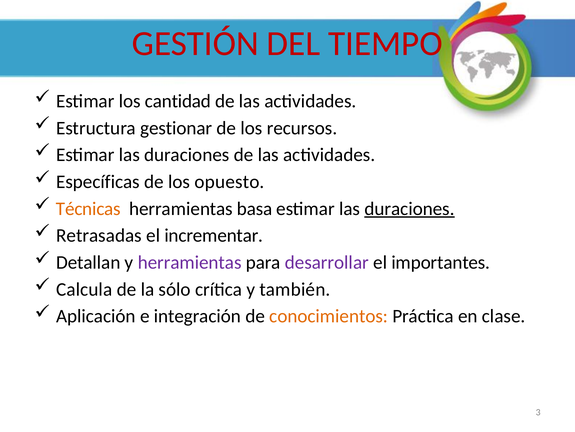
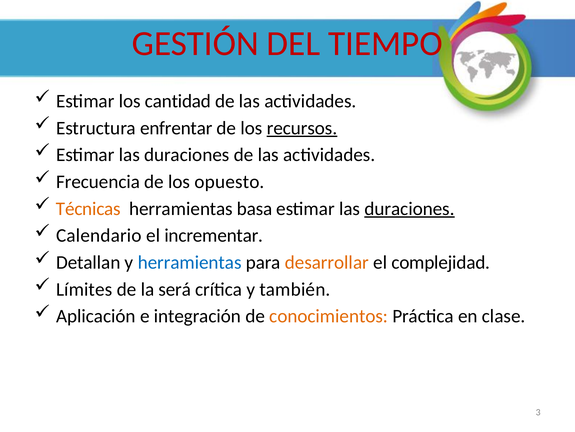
gestionar: gestionar -> enfrentar (176, 128)
recursos underline: none -> present (302, 128)
Específicas: Específicas -> Frecuencia (98, 182)
Retrasadas: Retrasadas -> Calendario (99, 235)
herramientas colour: purple -> blue (190, 262)
desarrollar colour: purple -> orange (327, 262)
importantes: importantes -> complejidad (441, 262)
Calcula: Calcula -> Límites (84, 289)
sólo: sólo -> será (175, 289)
